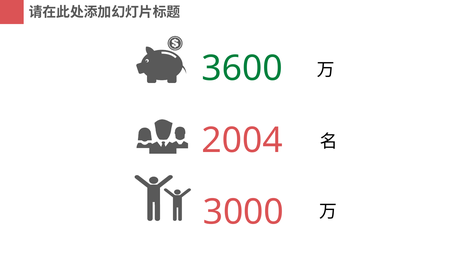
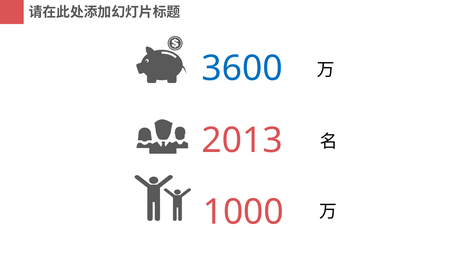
3600 colour: green -> blue (242, 69)
2004: 2004 -> 2013 (242, 141)
3000: 3000 -> 1000 (243, 212)
